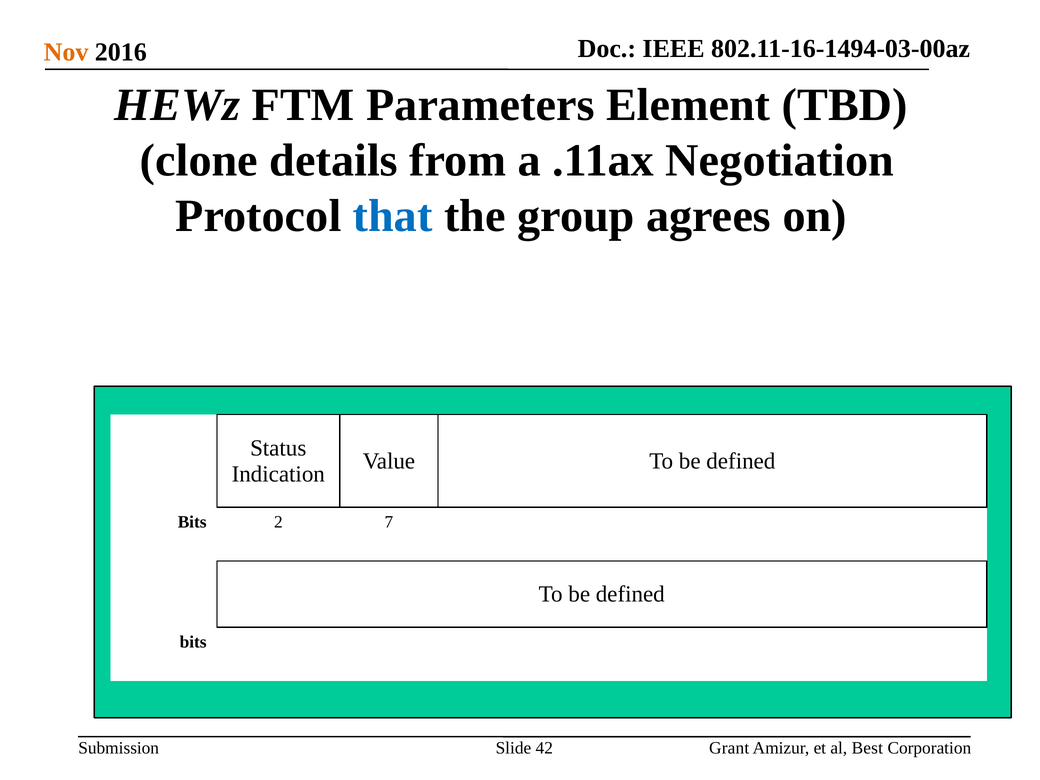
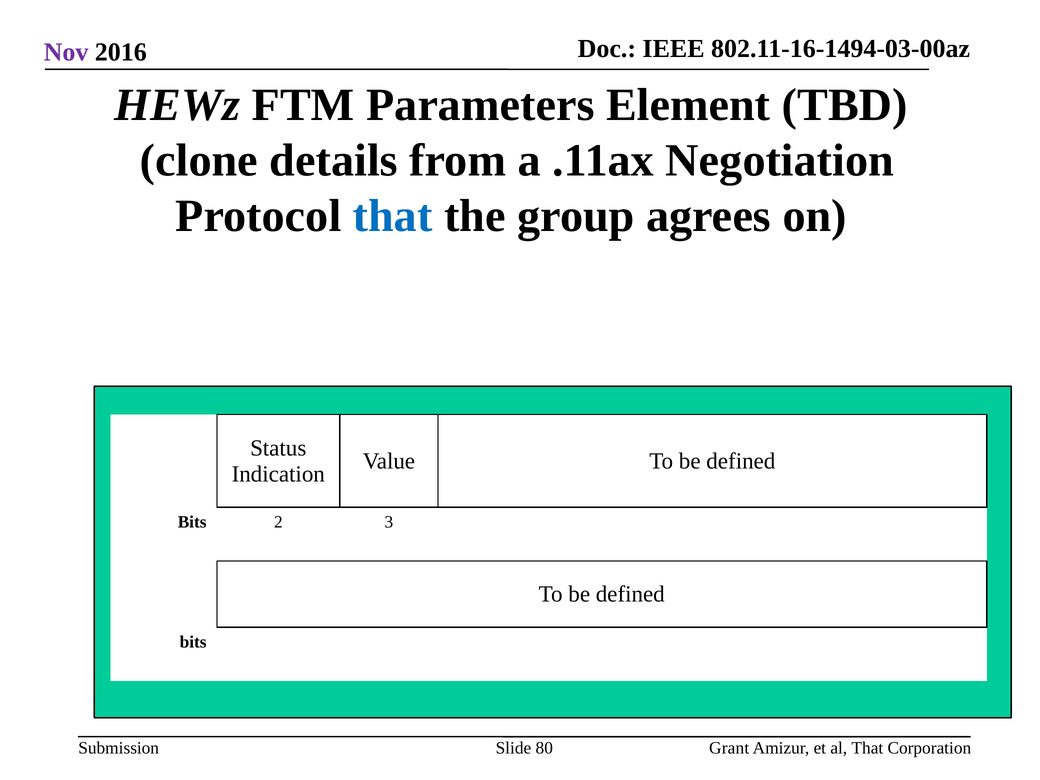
Nov colour: orange -> purple (66, 52)
7: 7 -> 3 (389, 522)
42: 42 -> 80 (544, 748)
al Best: Best -> That (867, 748)
